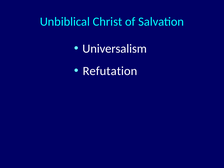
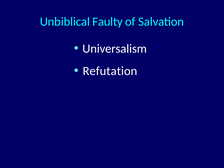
Christ: Christ -> Faulty (108, 22)
